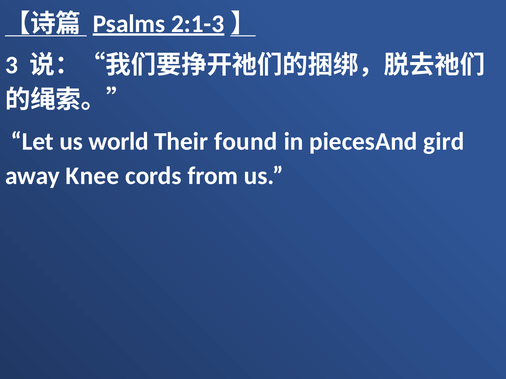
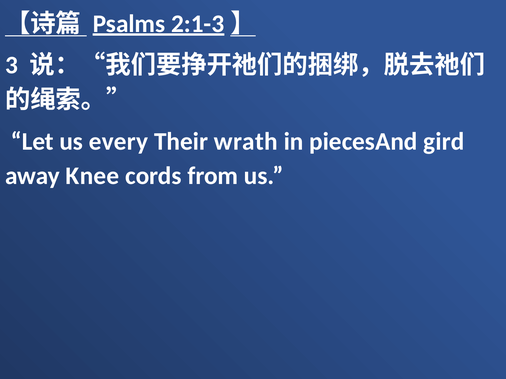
world: world -> every (118, 142)
found: found -> wrath (246, 142)
